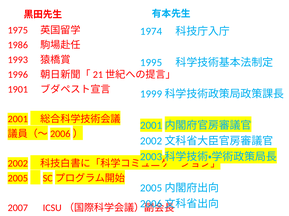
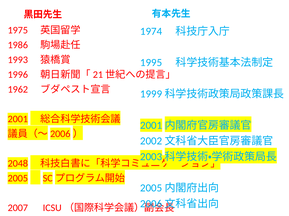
1901: 1901 -> 1962 (18, 90)
2002: 2002 -> 2048 (18, 164)
